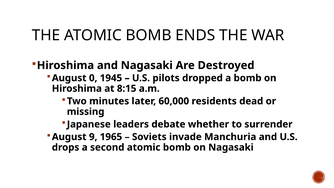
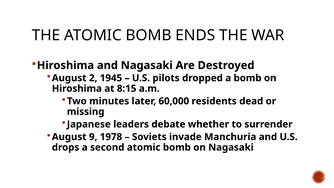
0: 0 -> 2 (93, 78)
1965: 1965 -> 1978 (111, 137)
